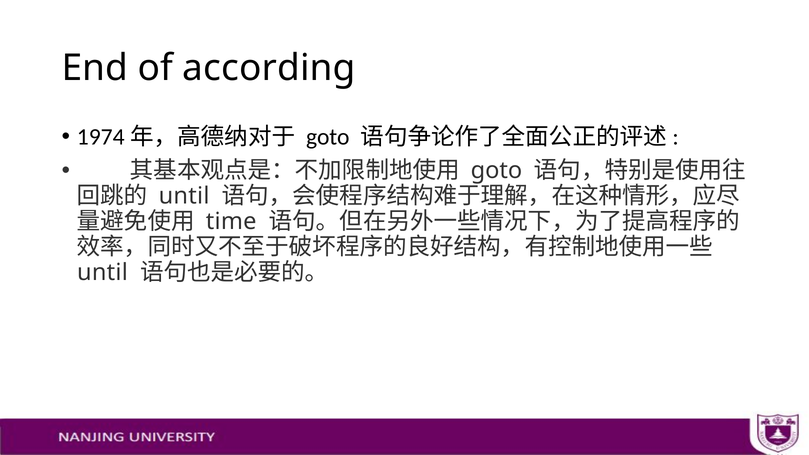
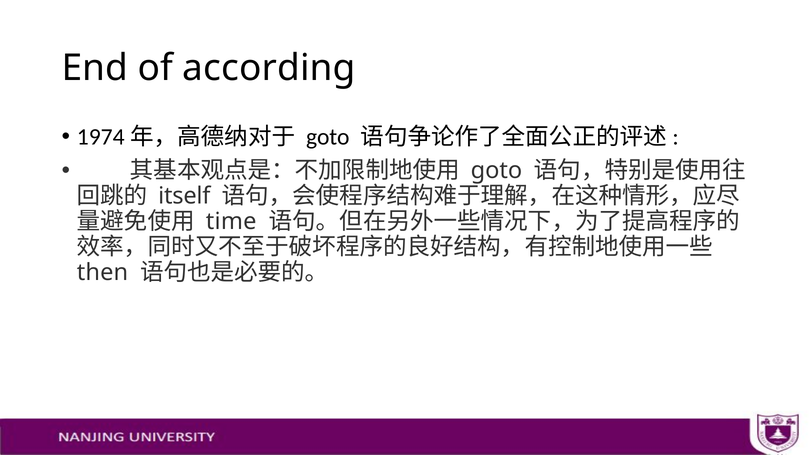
until: until -> itself (184, 196)
until: until -> then (103, 273)
